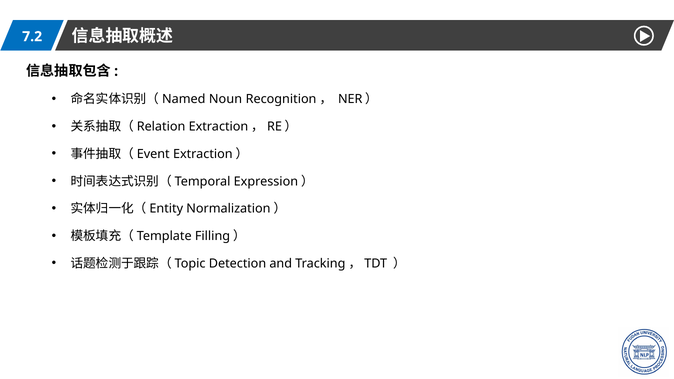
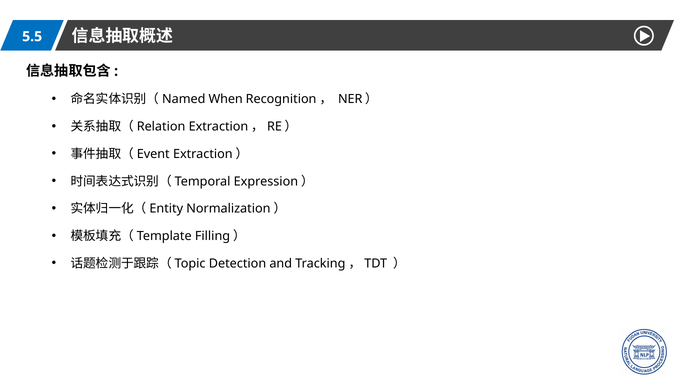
7.2: 7.2 -> 5.5 (32, 37)
Noun: Noun -> When (226, 99)
